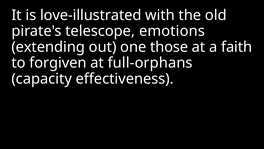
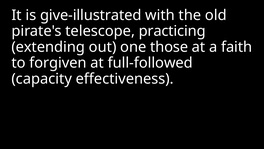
love-illustrated: love-illustrated -> give-illustrated (91, 15)
emotions: emotions -> practicing (172, 31)
full-orphans: full-orphans -> full-followed (150, 63)
